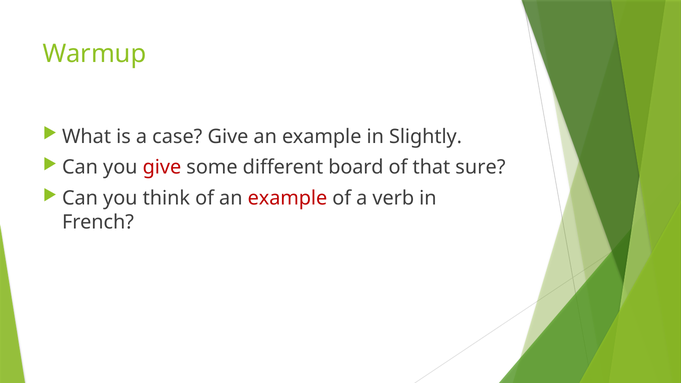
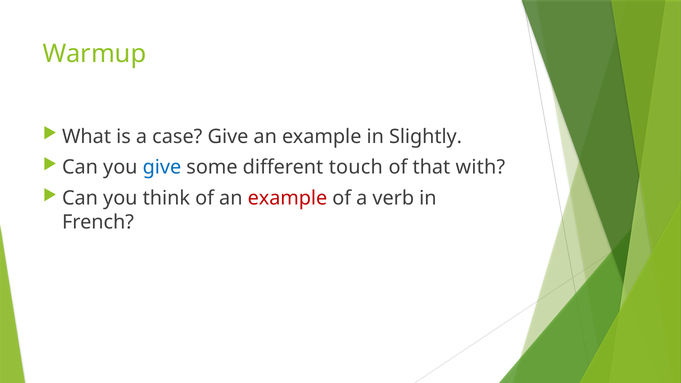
give colour: red -> blue (162, 167)
board: board -> touch (356, 167)
sure: sure -> with (480, 167)
